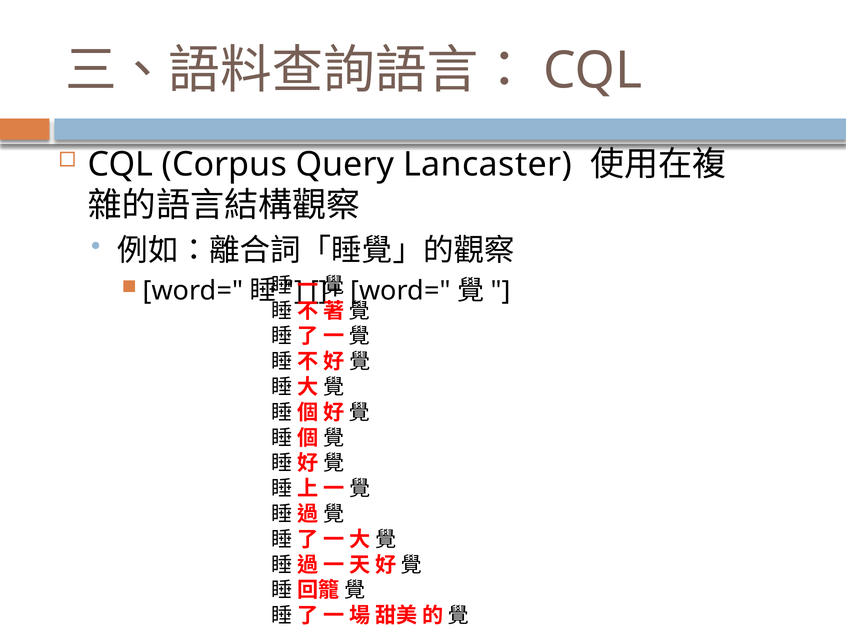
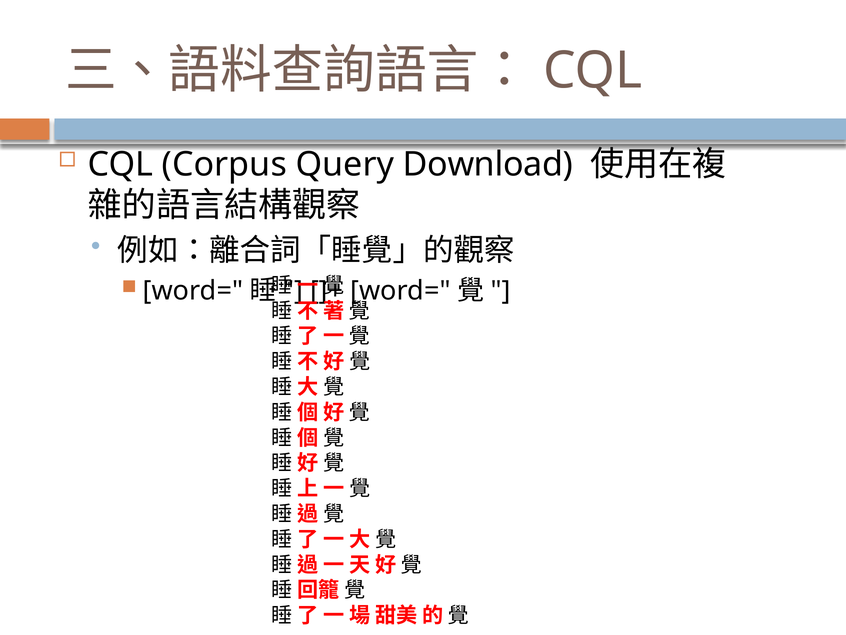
Lancaster: Lancaster -> Download (488, 164)
